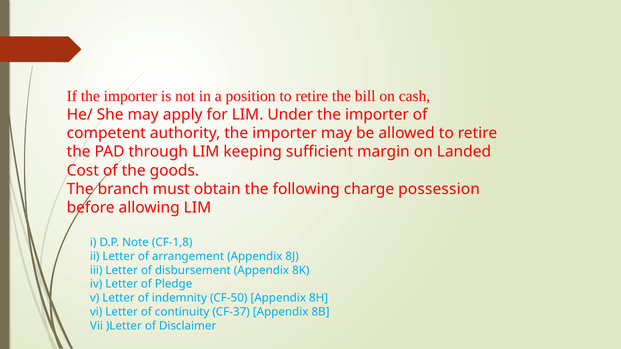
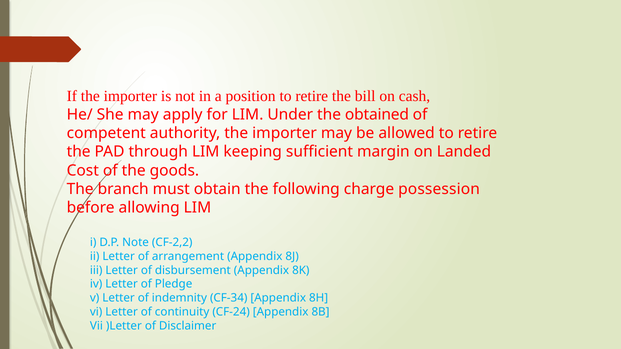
Under the importer: importer -> obtained (377, 115)
CF-1,8: CF-1,8 -> CF-2,2 (172, 242)
CF-50: CF-50 -> CF-34 (229, 298)
CF-37: CF-37 -> CF-24 (231, 312)
